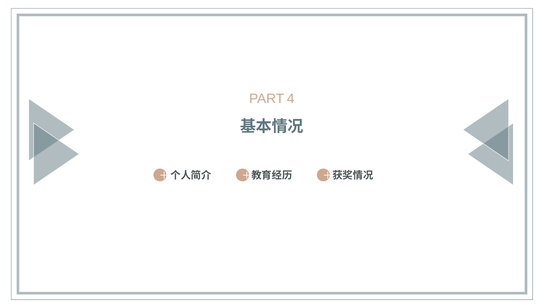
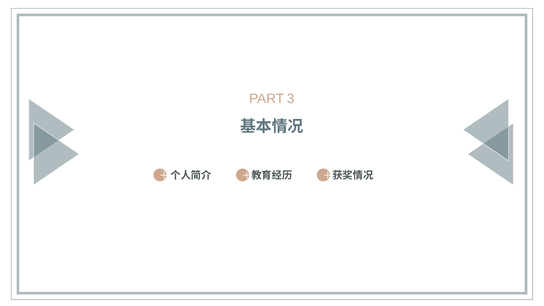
4: 4 -> 3 (291, 99)
